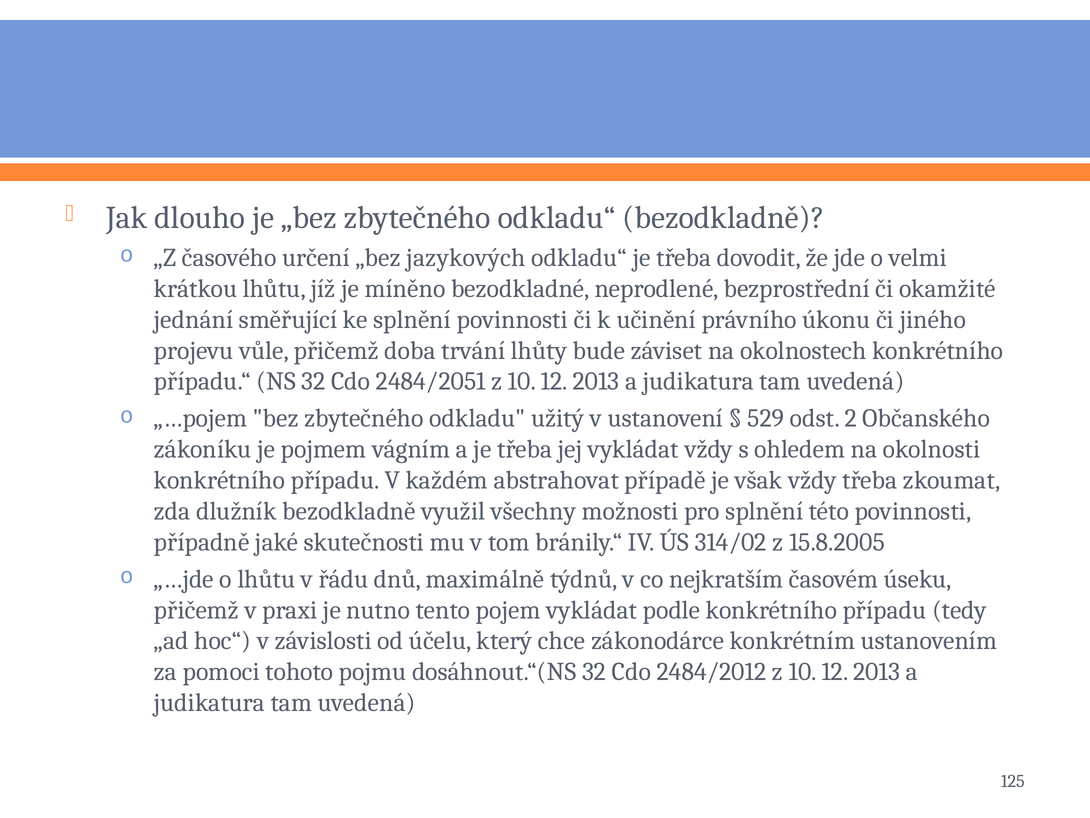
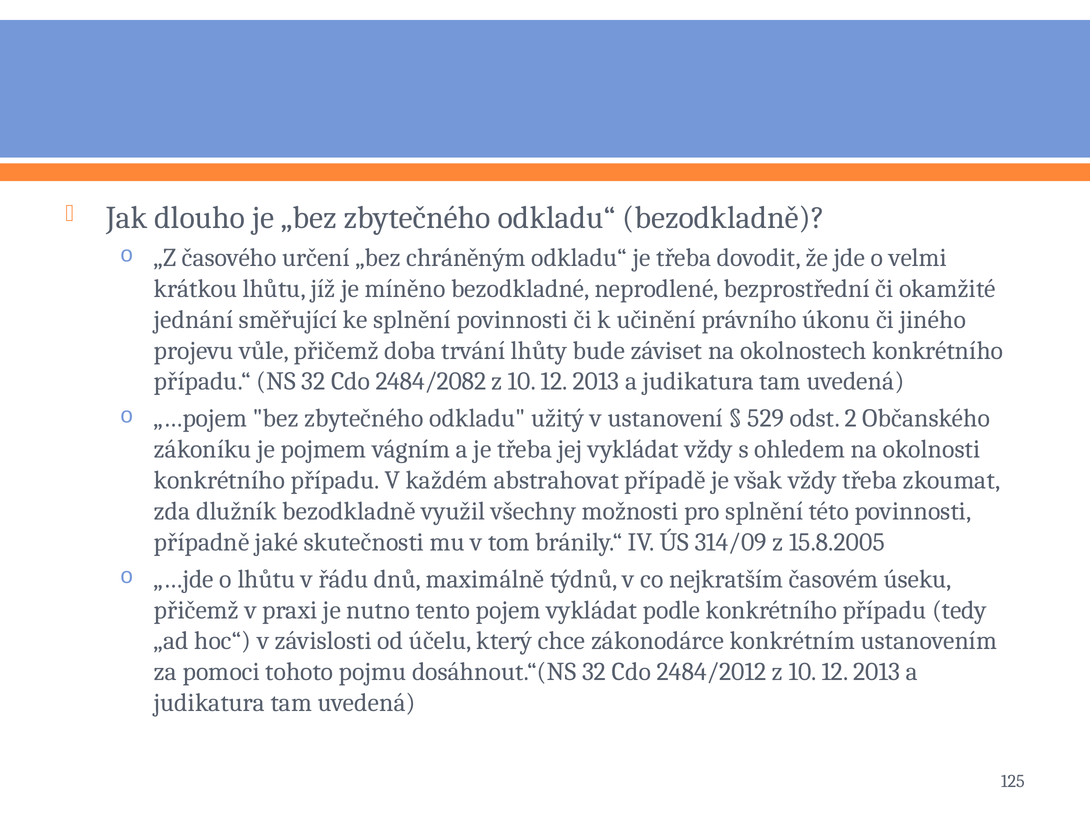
jazykových: jazykových -> chráněným (466, 258)
2484/2051: 2484/2051 -> 2484/2082 (431, 381)
314/02: 314/02 -> 314/09 (731, 542)
